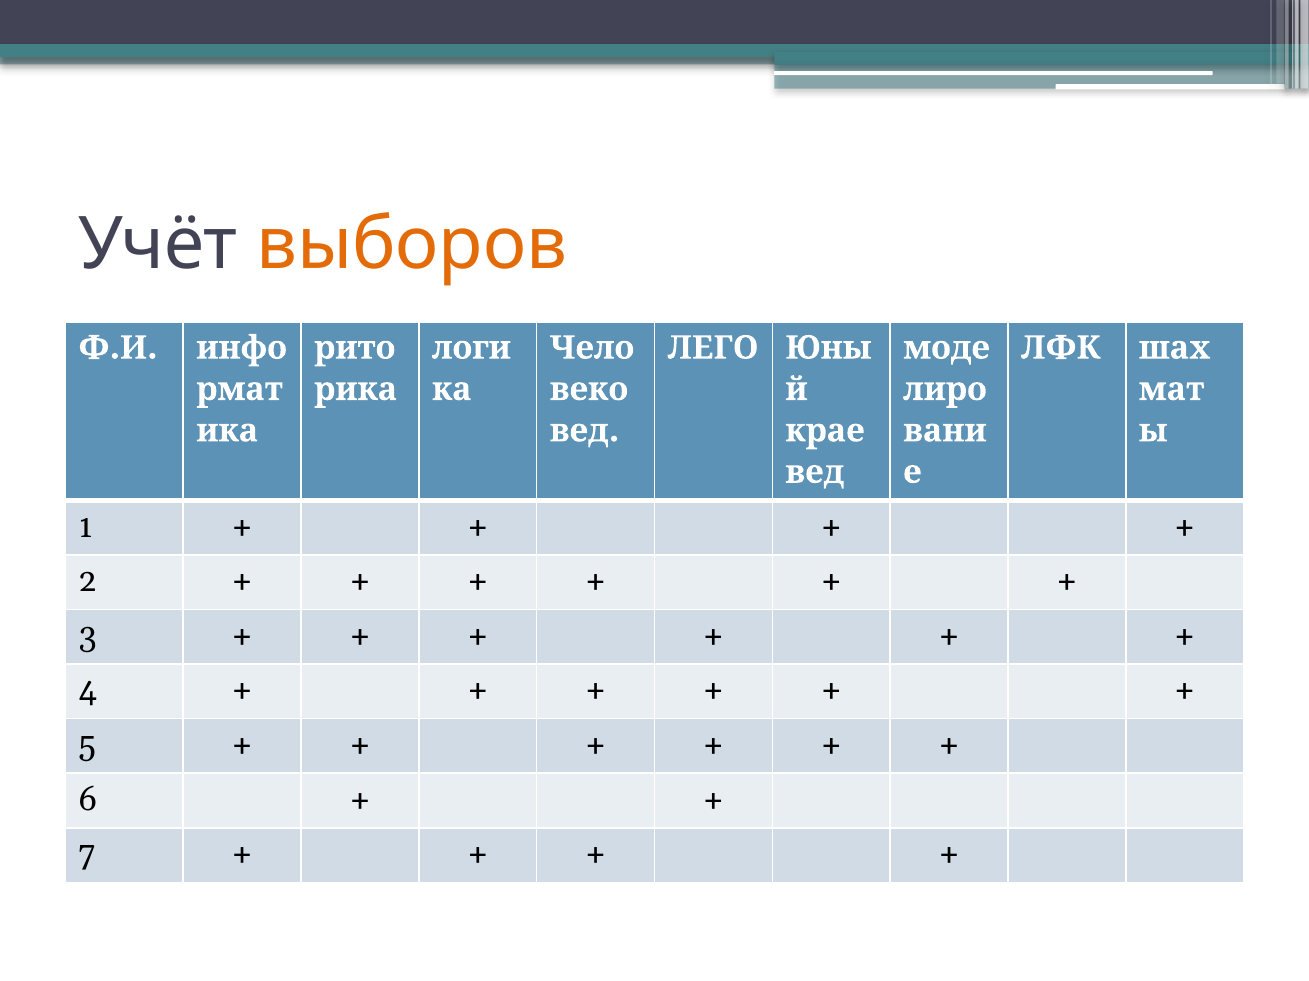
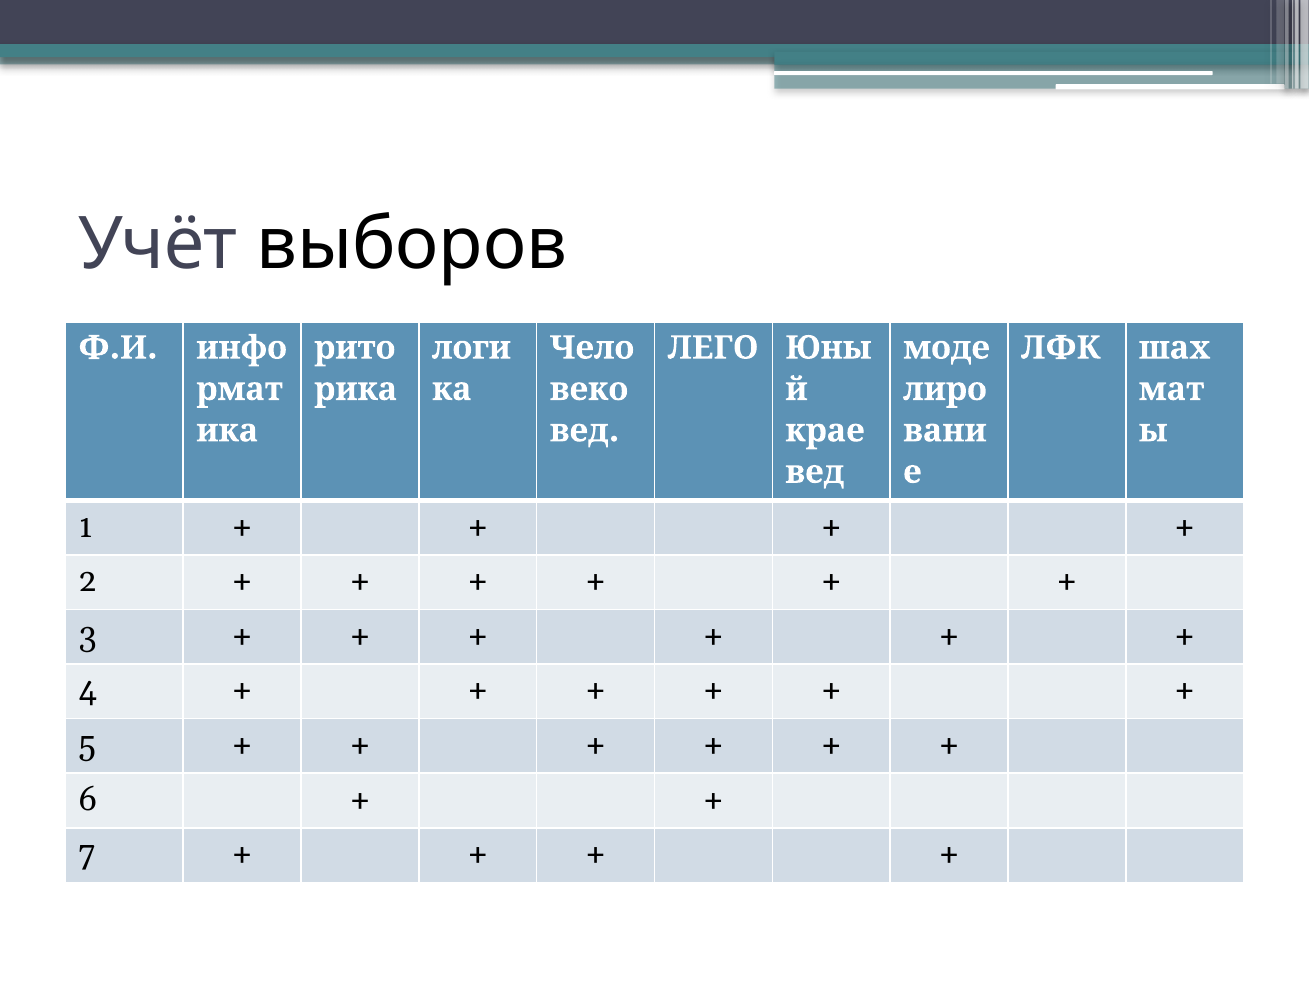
выборов colour: orange -> black (412, 245)
